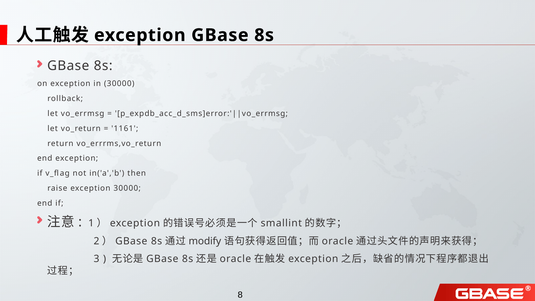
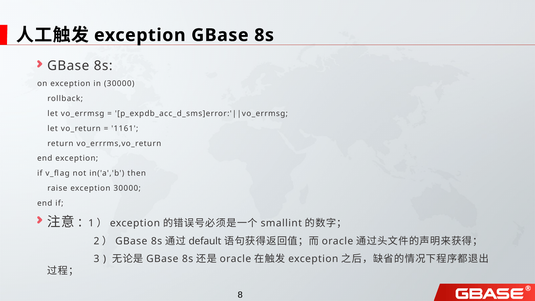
modify: modify -> default (205, 241)
